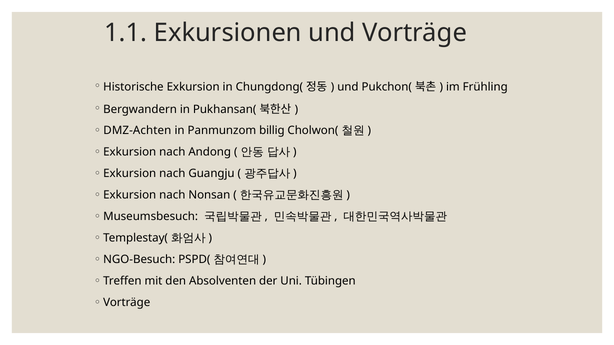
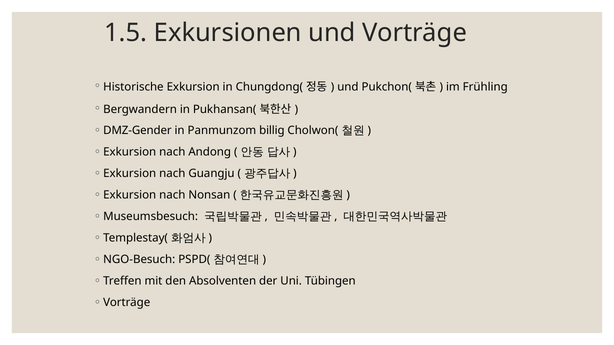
1.1: 1.1 -> 1.5 (126, 33)
DMZ-Achten: DMZ-Achten -> DMZ-Gender (137, 131)
